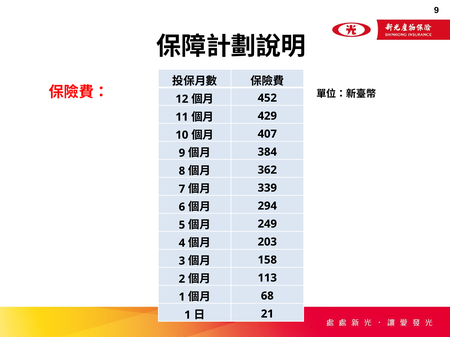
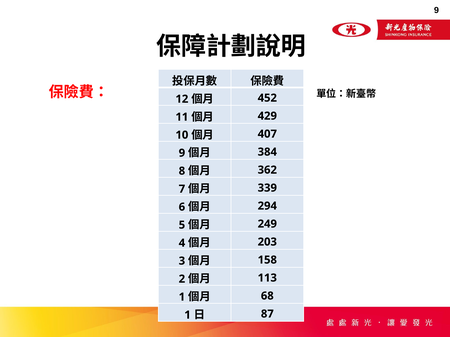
21: 21 -> 87 (267, 314)
